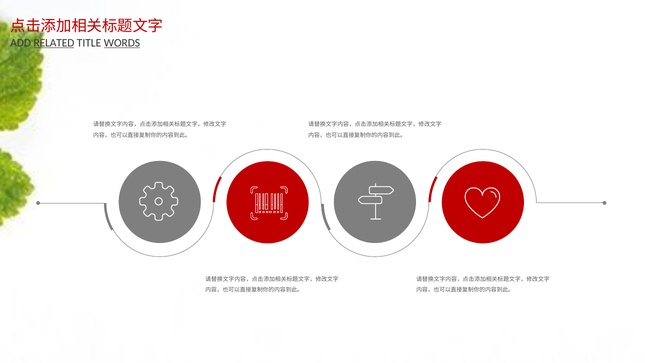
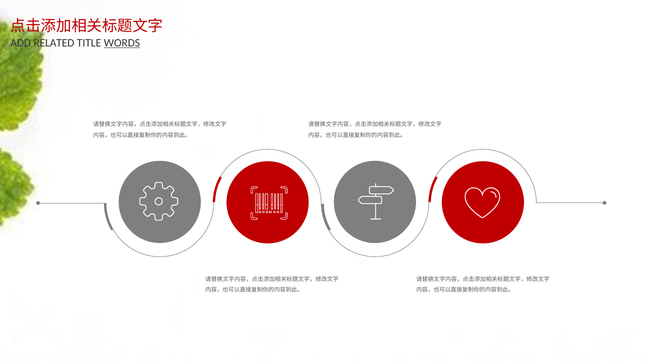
RELATED underline: present -> none (54, 43)
